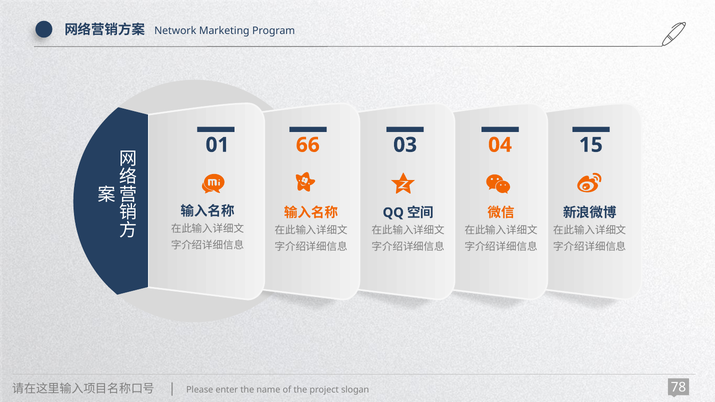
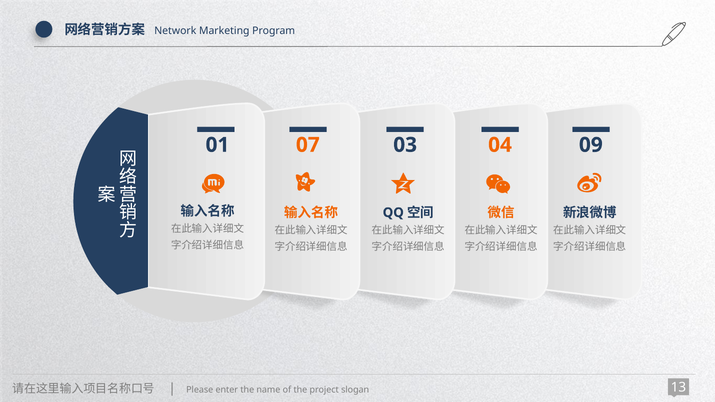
66: 66 -> 07 (308, 145)
15: 15 -> 09 (591, 145)
78: 78 -> 13 (678, 388)
